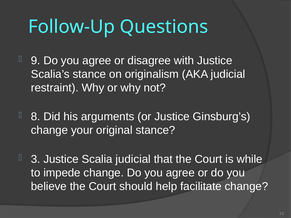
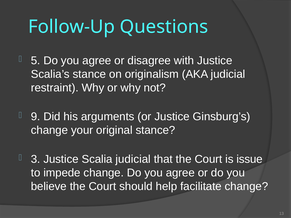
9: 9 -> 5 (36, 61)
8: 8 -> 9 (36, 117)
while: while -> issue (250, 159)
